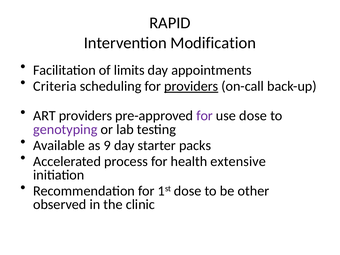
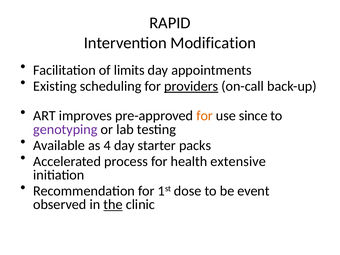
Criteria: Criteria -> Existing (55, 86)
ART providers: providers -> improves (85, 116)
for colour: purple -> orange (205, 116)
use dose: dose -> since (253, 116)
9: 9 -> 4 (107, 145)
other: other -> event (253, 191)
the underline: none -> present (113, 205)
